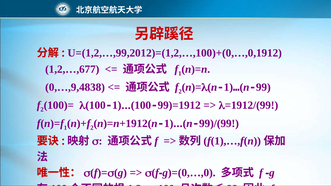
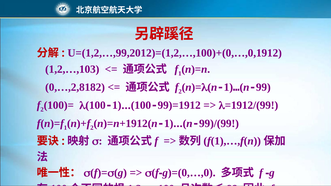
1,2,…,677: 1,2,…,677 -> 1,2,…,103 (72, 69)
0,…,9,4838: 0,…,9,4838 -> 0,…,2,8182 (75, 87)
